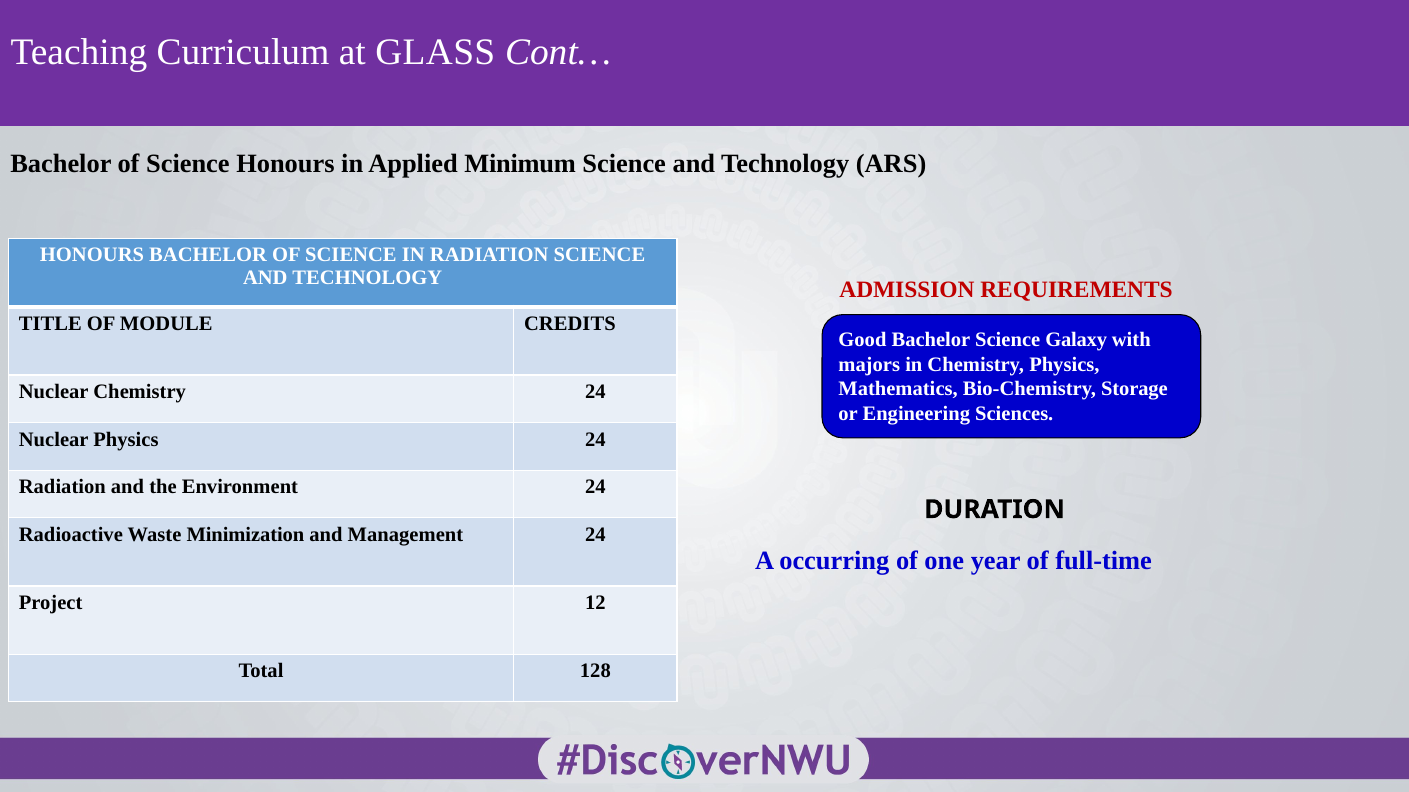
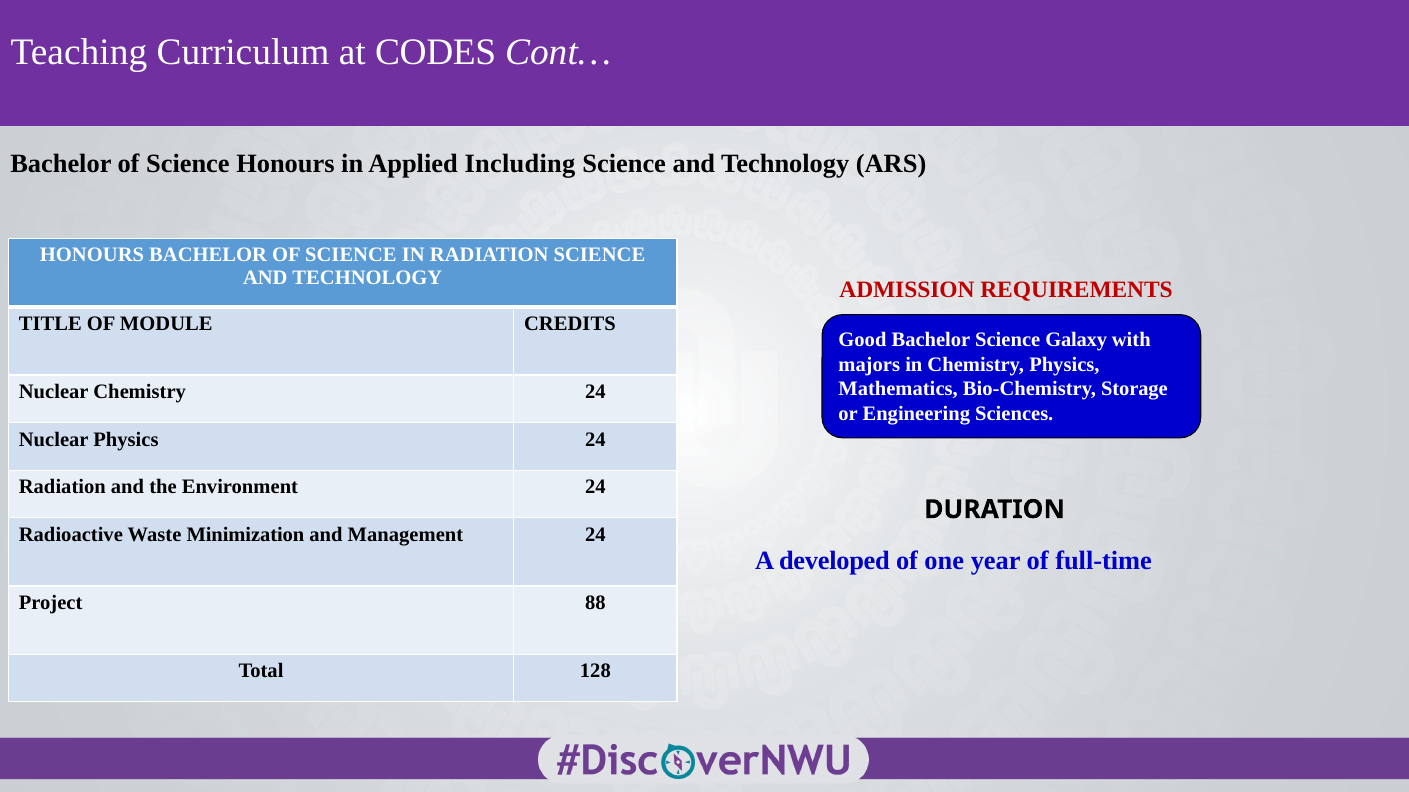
GLASS: GLASS -> CODES (436, 52)
Minimum: Minimum -> Including (520, 164)
occurring: occurring -> developed (834, 562)
12: 12 -> 88 (595, 603)
